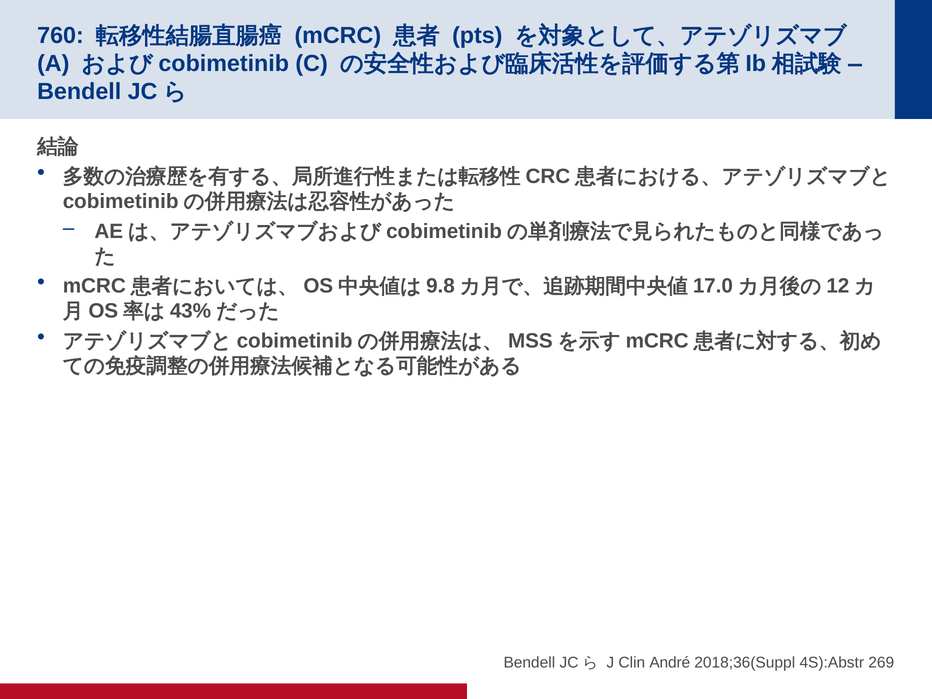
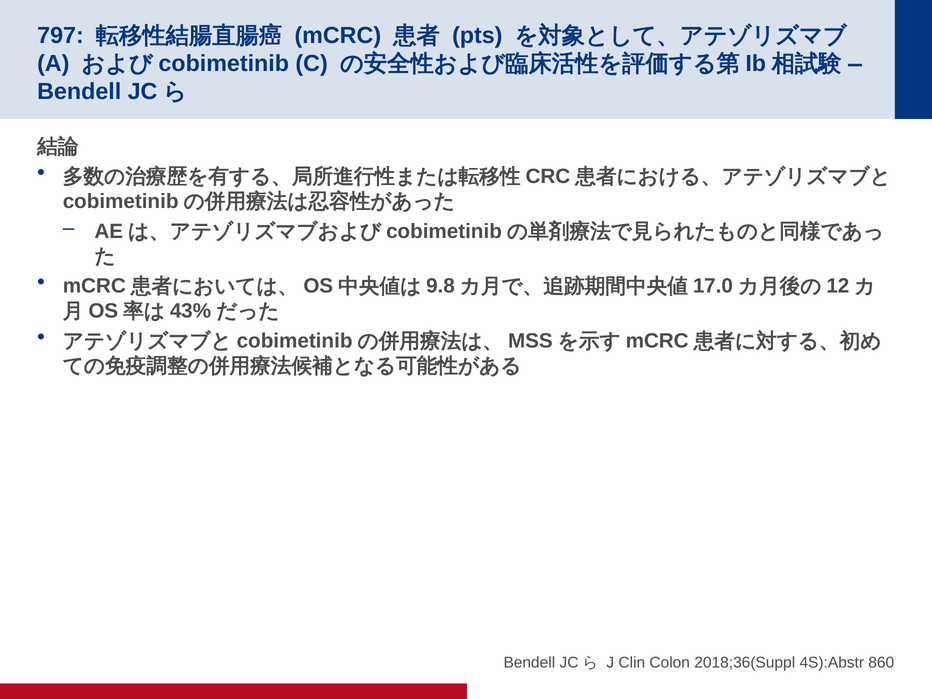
760: 760 -> 797 (60, 35)
André: André -> Colon (670, 663)
269: 269 -> 860 (881, 663)
